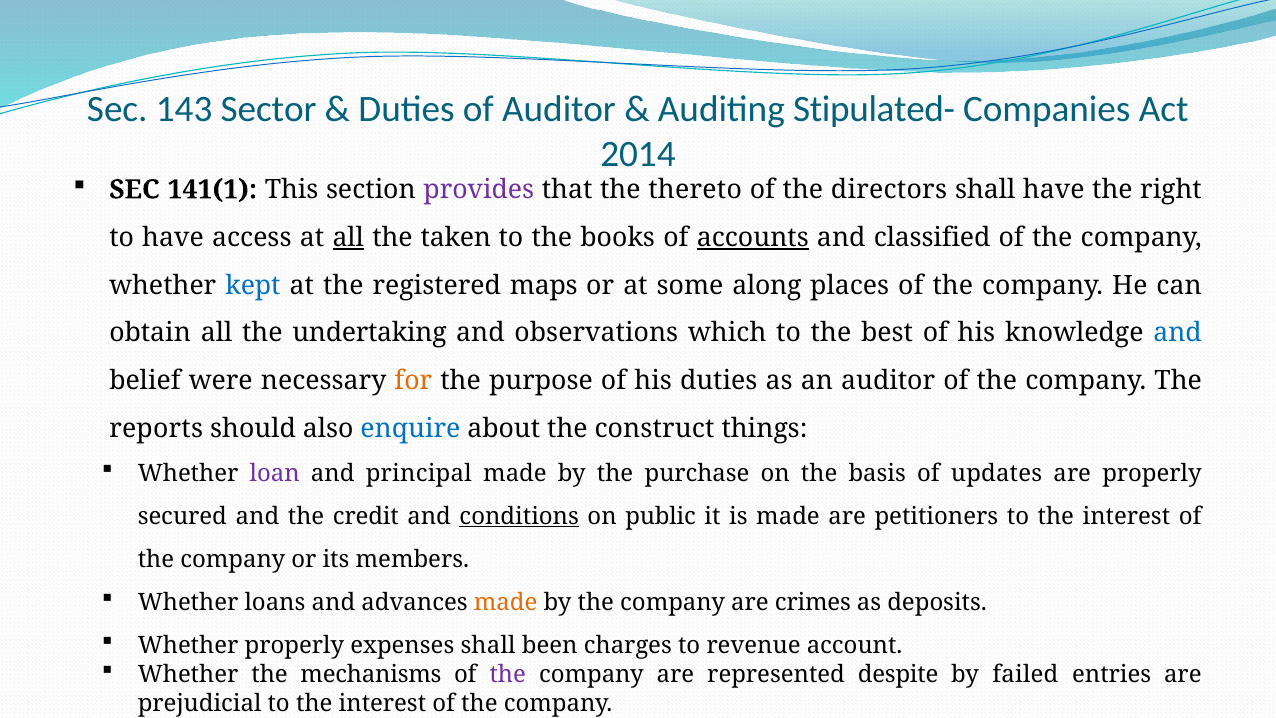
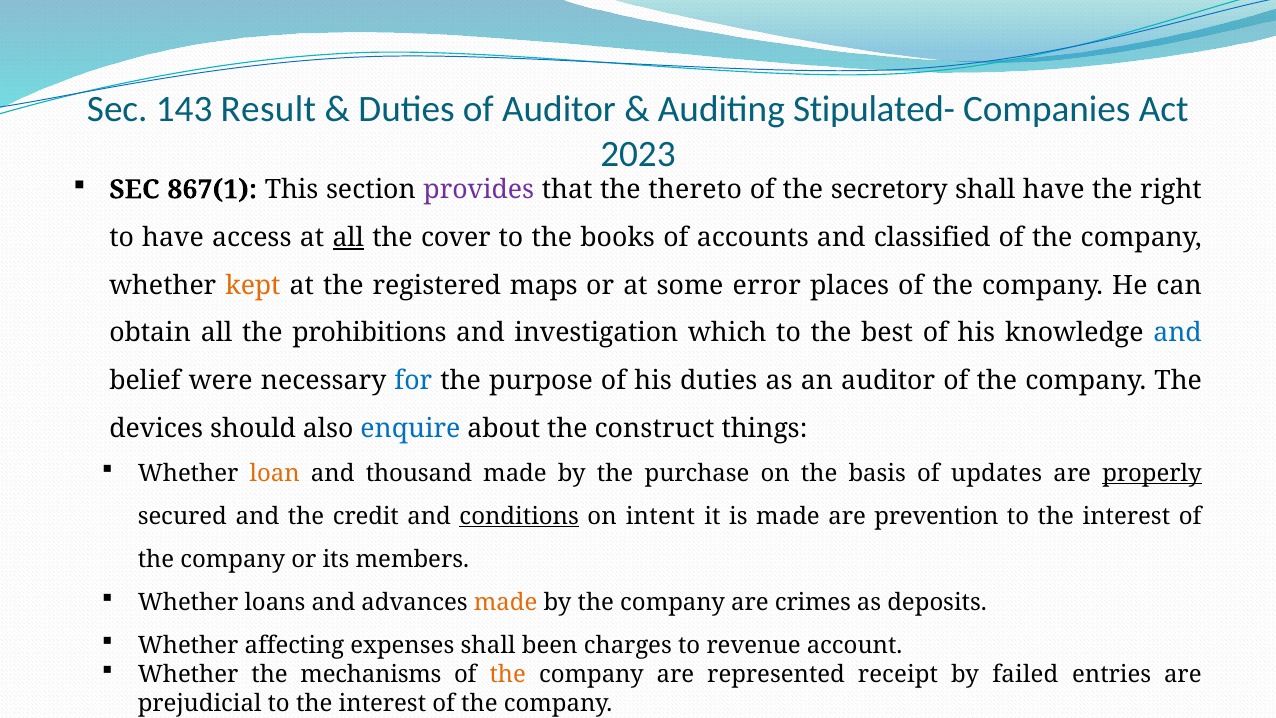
Sector: Sector -> Result (268, 109)
2014: 2014 -> 2023 (638, 154)
141(1: 141(1 -> 867(1 (212, 190)
directors: directors -> secretory (889, 190)
taken: taken -> cover (456, 237)
accounts underline: present -> none (753, 237)
kept colour: blue -> orange (253, 285)
along: along -> error (767, 285)
undertaking: undertaking -> prohibitions (369, 333)
observations: observations -> investigation (596, 333)
for colour: orange -> blue (413, 381)
reports: reports -> devices (156, 429)
loan colour: purple -> orange (275, 473)
principal: principal -> thousand (419, 473)
properly underline: none -> present (1152, 473)
public: public -> intent (660, 516)
petitioners: petitioners -> prevention (936, 516)
Whether properly: properly -> affecting (294, 645)
the colour: purple -> orange (508, 674)
despite: despite -> receipt (898, 674)
